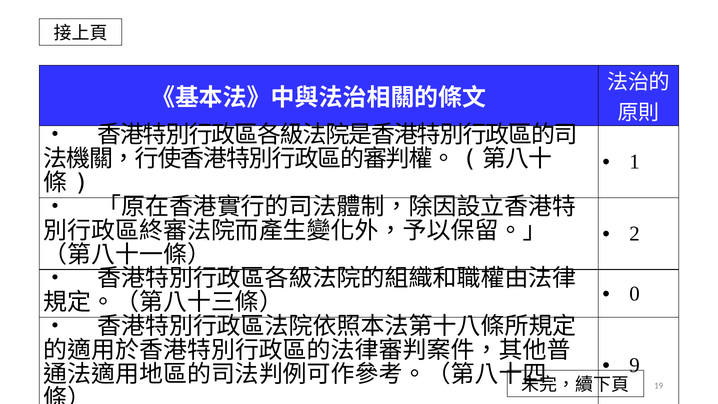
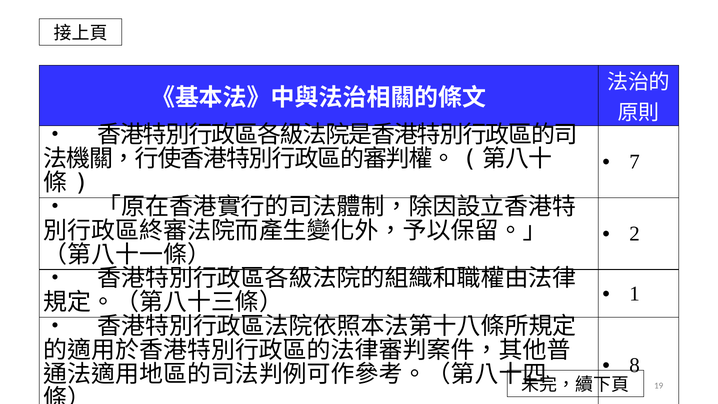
1: 1 -> 7 (635, 162)
0: 0 -> 1 (635, 293)
9: 9 -> 8 (635, 365)
